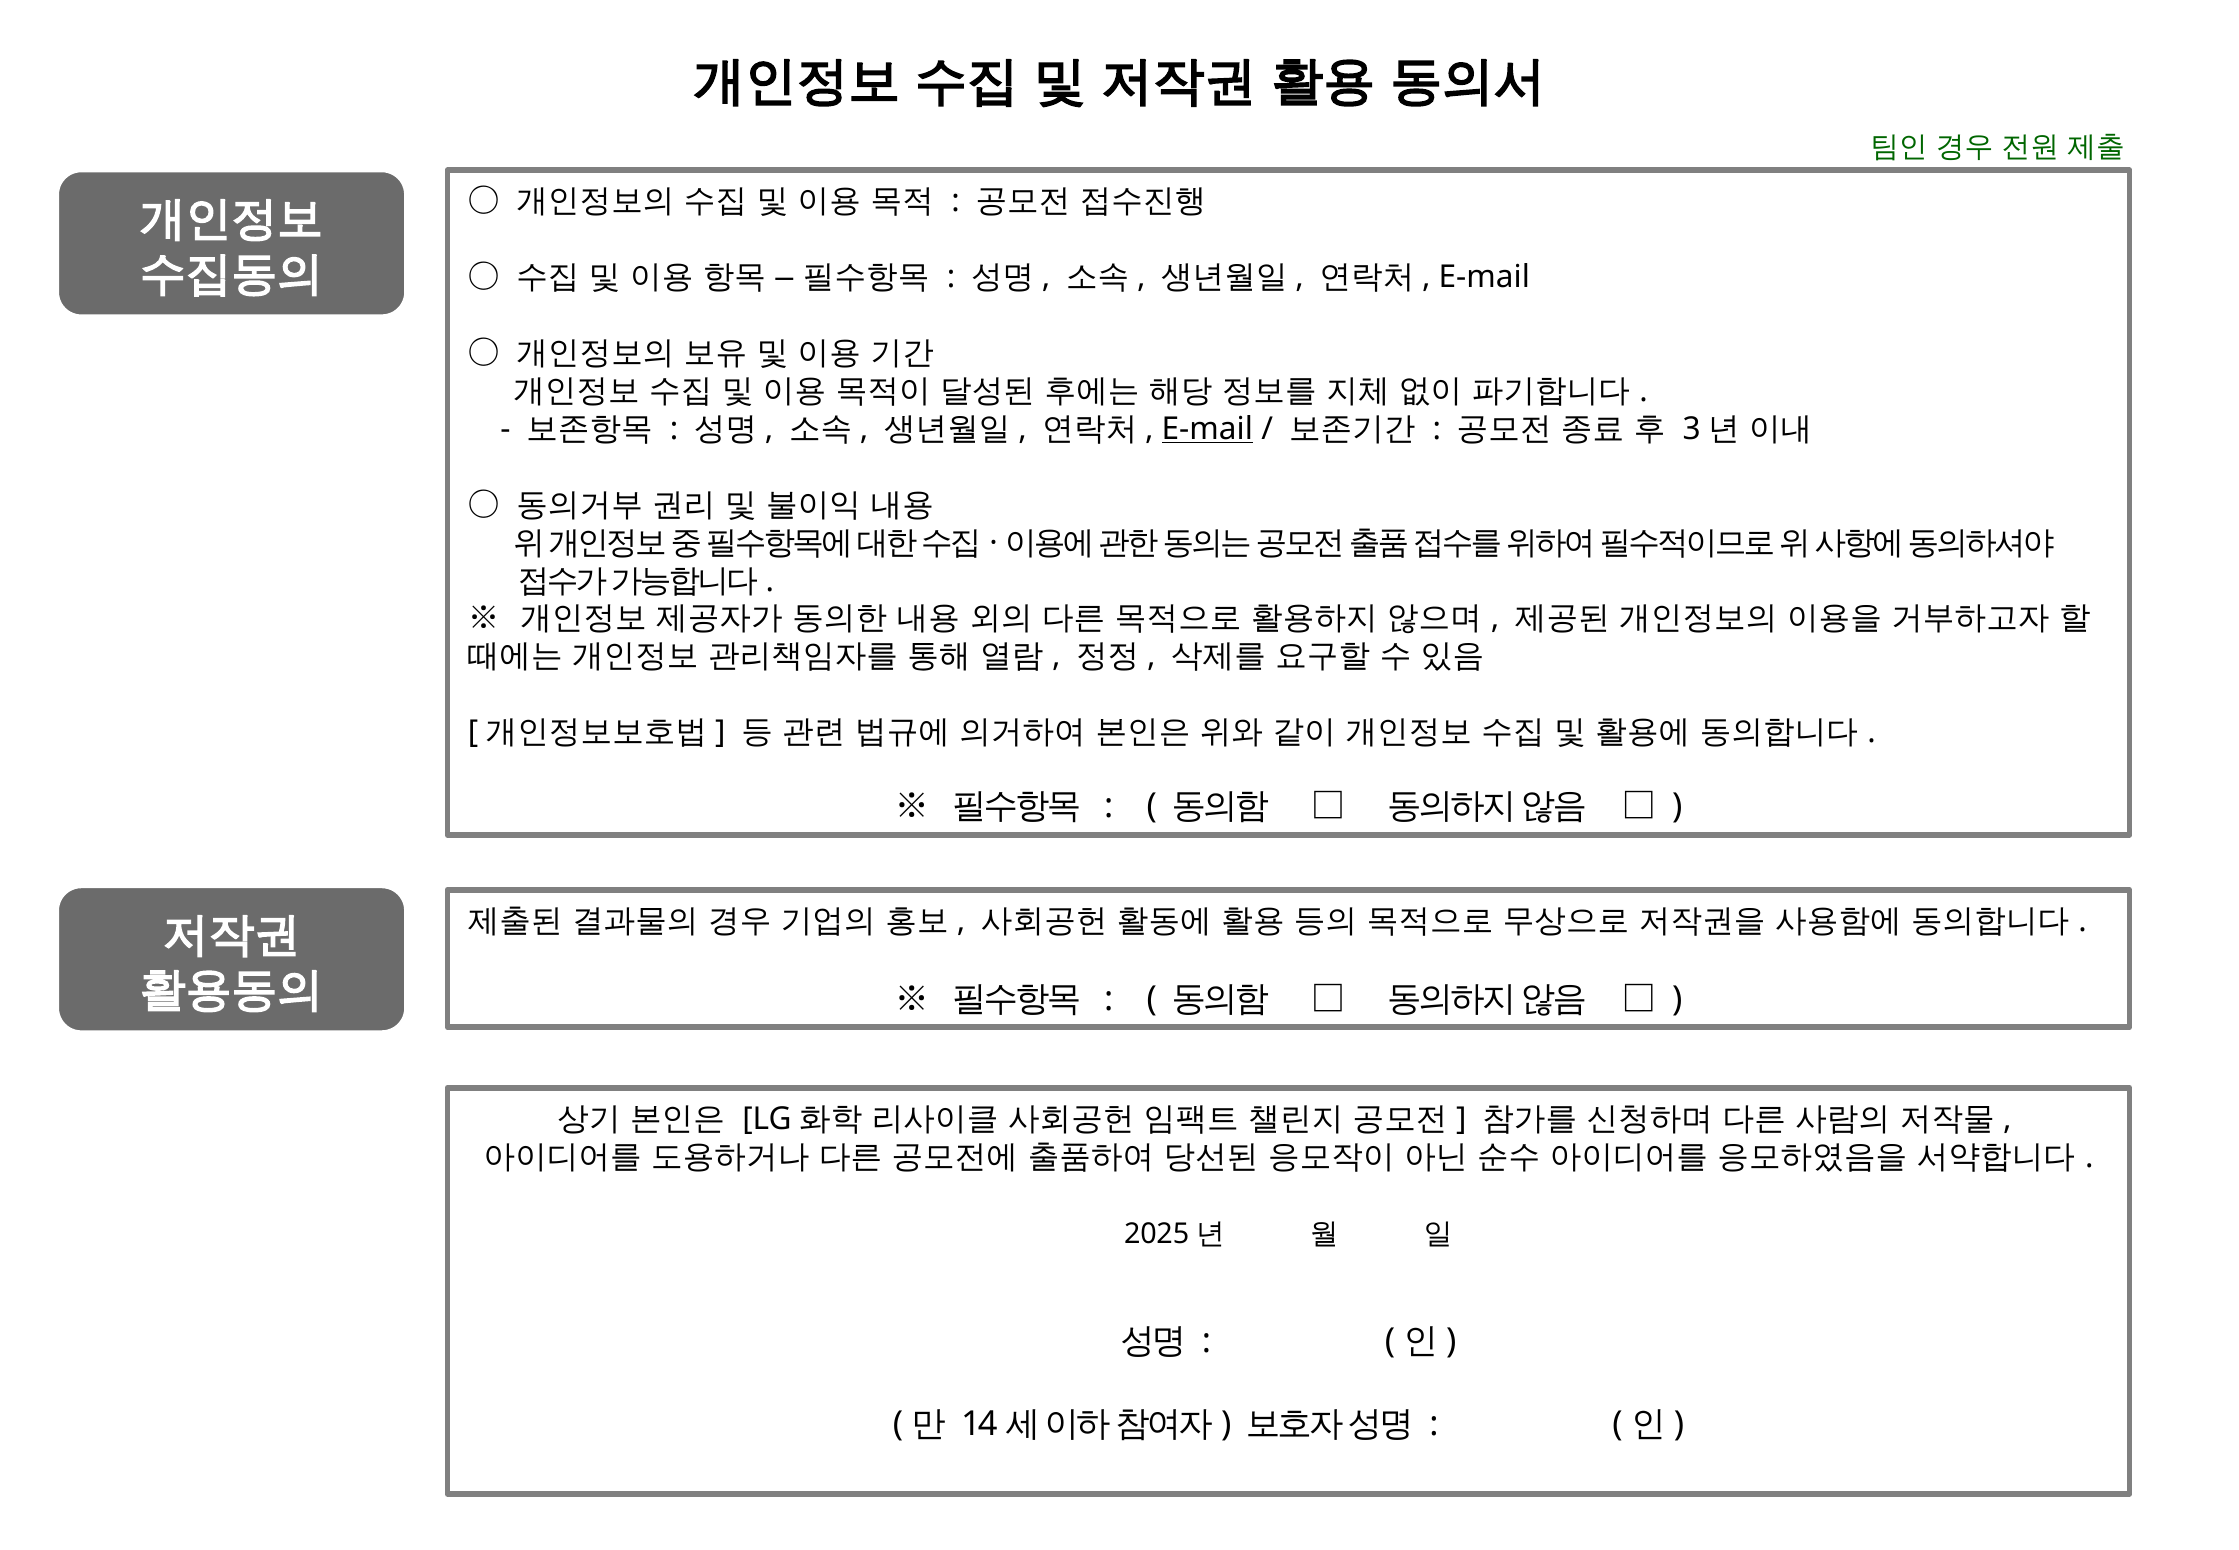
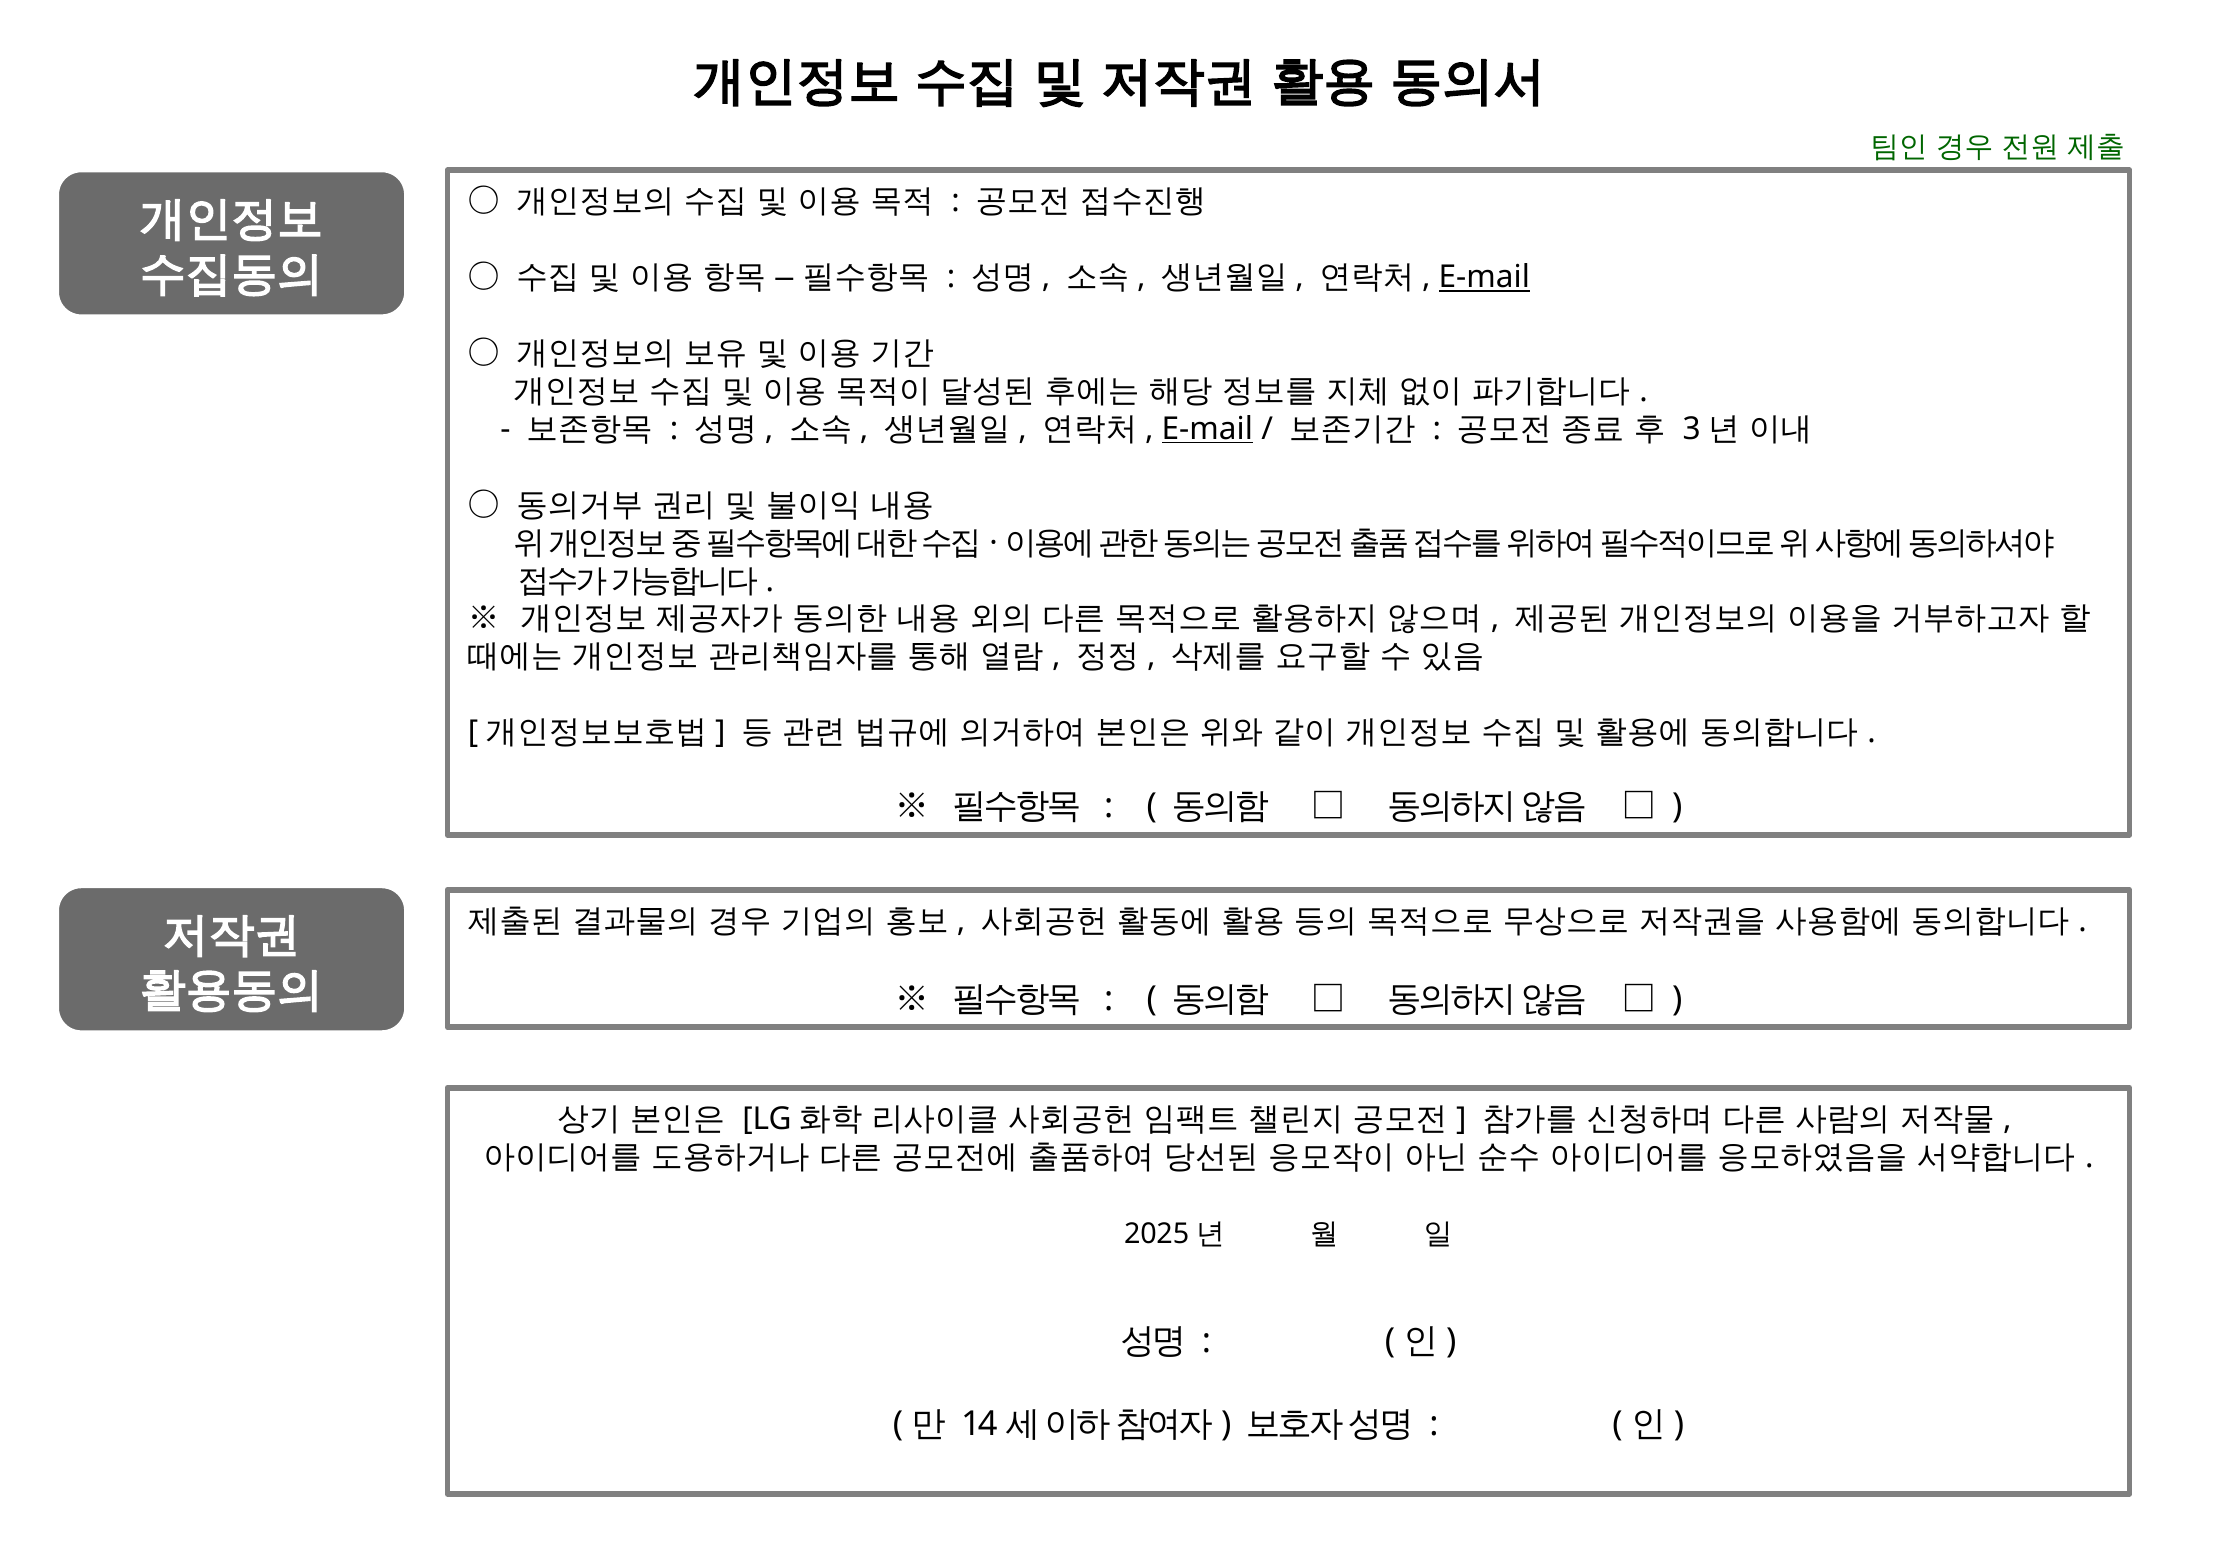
E-mail underline: none -> present (1484, 277)
